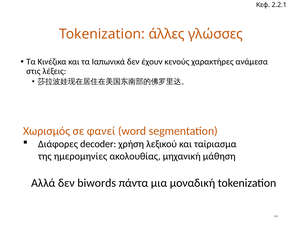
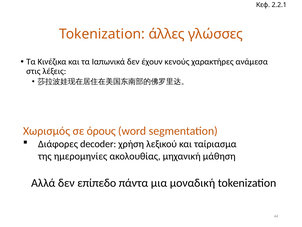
φανεί: φανεί -> όρους (101, 131)
biwords: biwords -> επίπεδο (97, 183)
